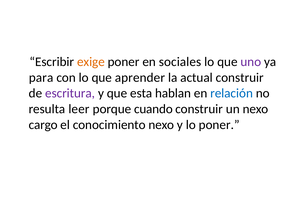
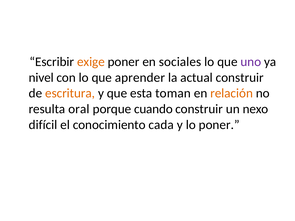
para: para -> nivel (41, 78)
escritura colour: purple -> orange (70, 93)
hablan: hablan -> toman (173, 93)
relación colour: blue -> orange (232, 93)
leer: leer -> oral (79, 109)
cargo: cargo -> difícil (43, 125)
conocimiento nexo: nexo -> cada (161, 125)
